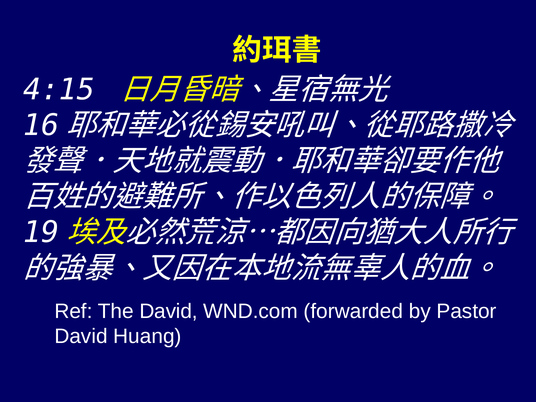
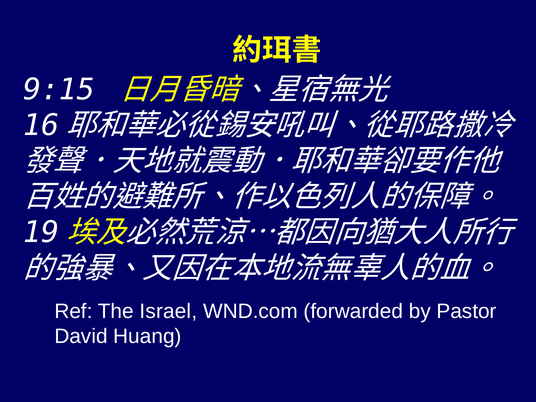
4:15: 4:15 -> 9:15 (59, 90)
The David: David -> Israel (168, 311)
